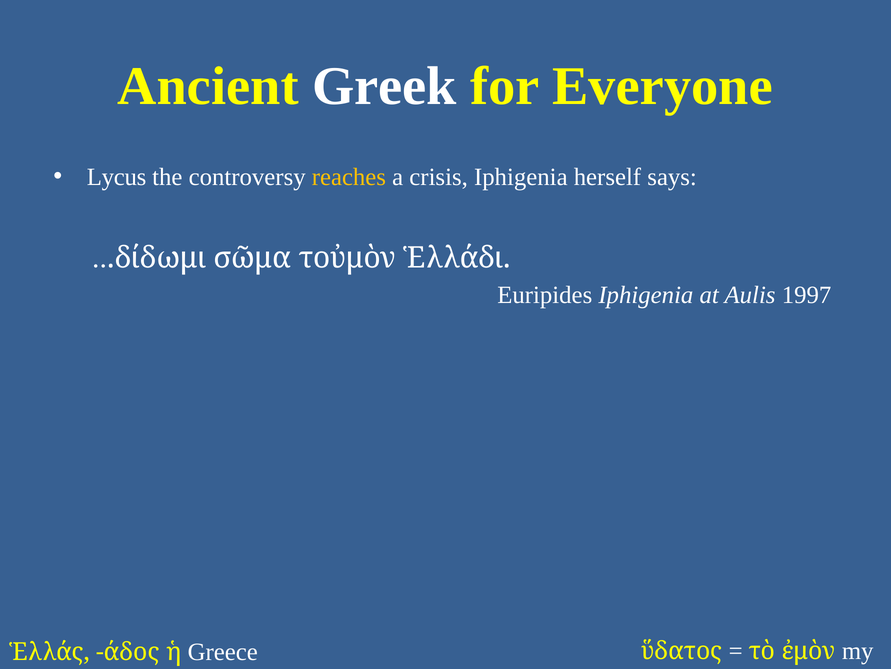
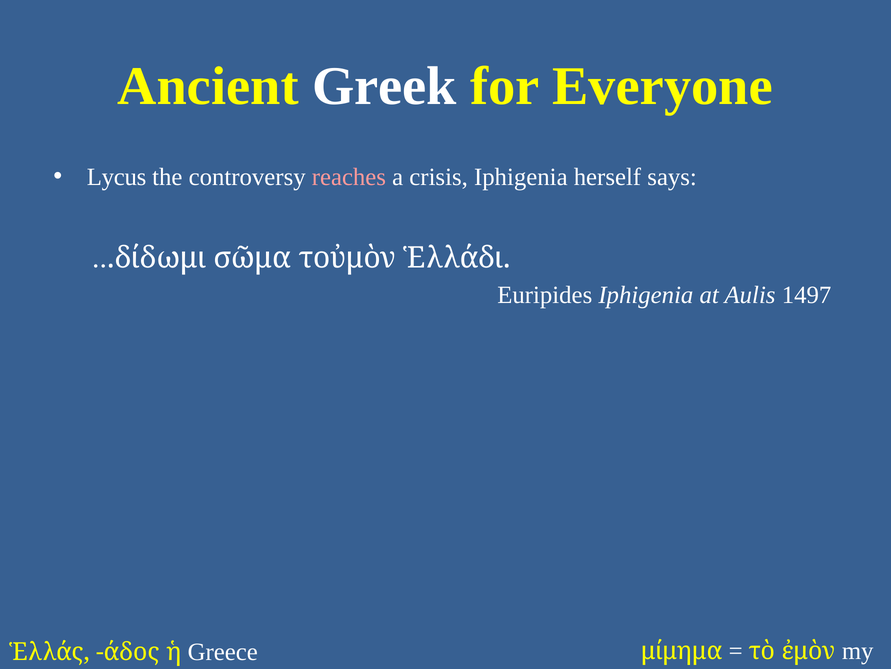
reaches colour: yellow -> pink (349, 177)
1997: 1997 -> 1497 (807, 295)
ὕδατος: ὕδατος -> μίμημα (682, 650)
